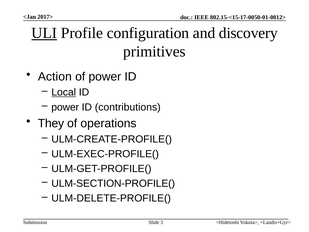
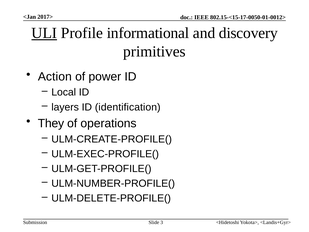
configuration: configuration -> informational (148, 33)
Local underline: present -> none (64, 92)
power: power -> layers (65, 107)
contributions: contributions -> identification (128, 107)
ULM-SECTION-PROFILE(: ULM-SECTION-PROFILE( -> ULM-NUMBER-PROFILE( (113, 183)
